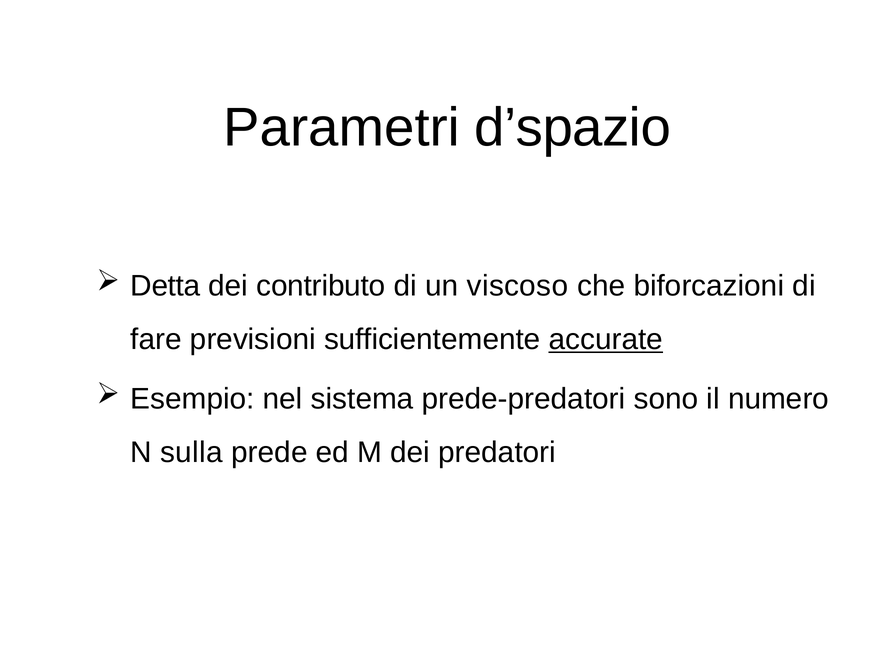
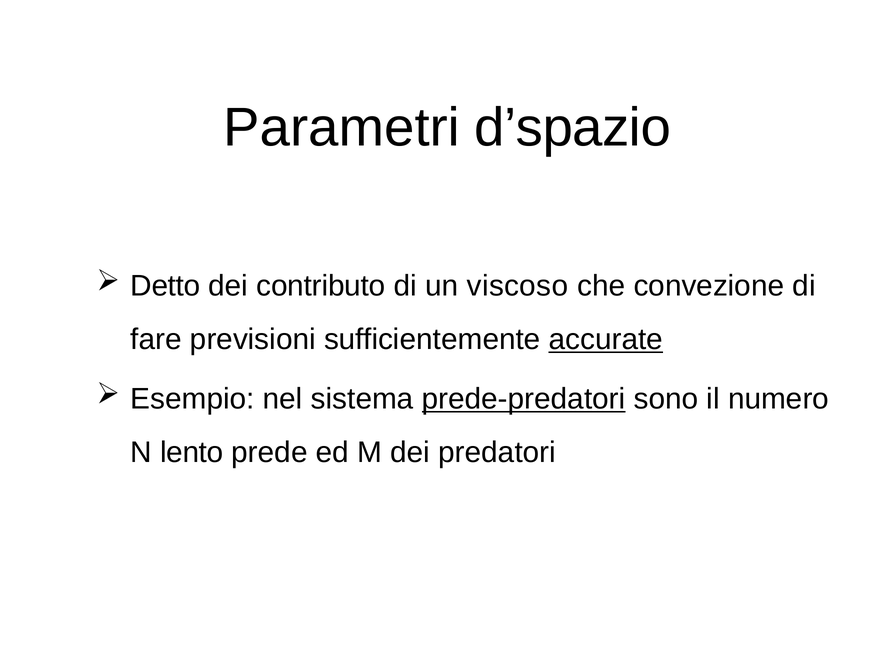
Detta: Detta -> Detto (165, 286)
biforcazioni: biforcazioni -> convezione (709, 286)
prede-predatori underline: none -> present (524, 399)
sulla: sulla -> lento (192, 453)
